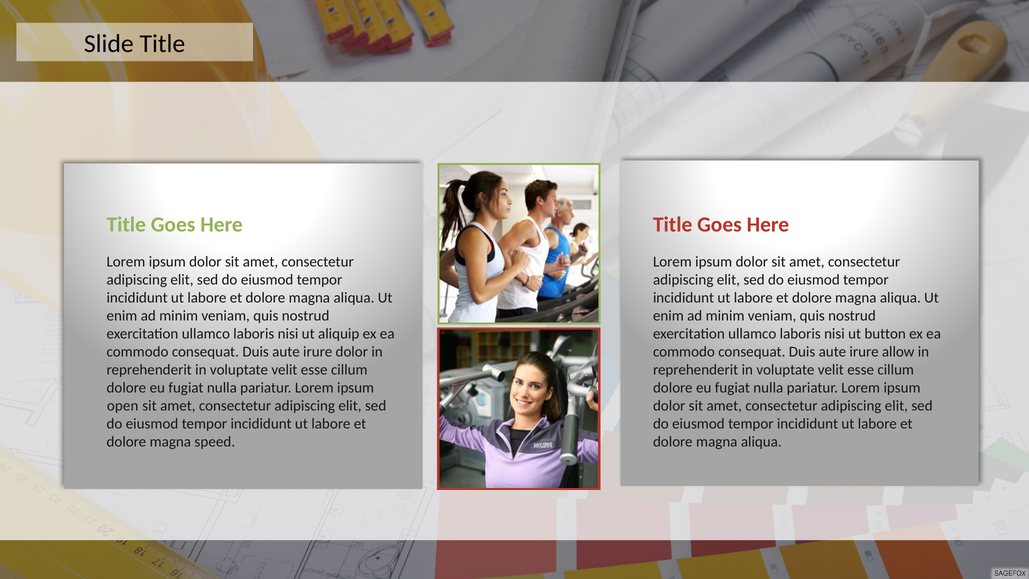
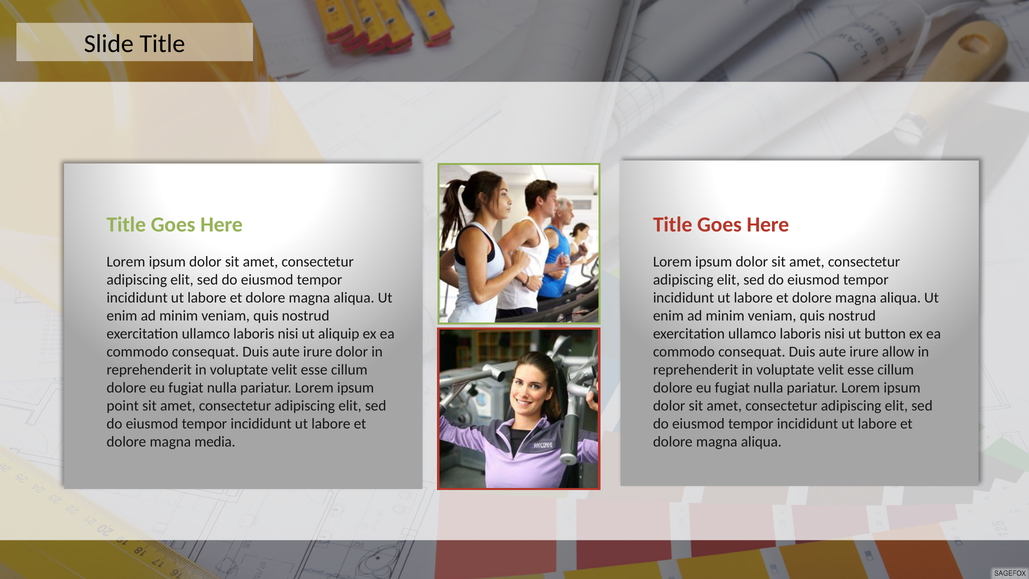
open: open -> point (123, 406)
speed: speed -> media (215, 442)
